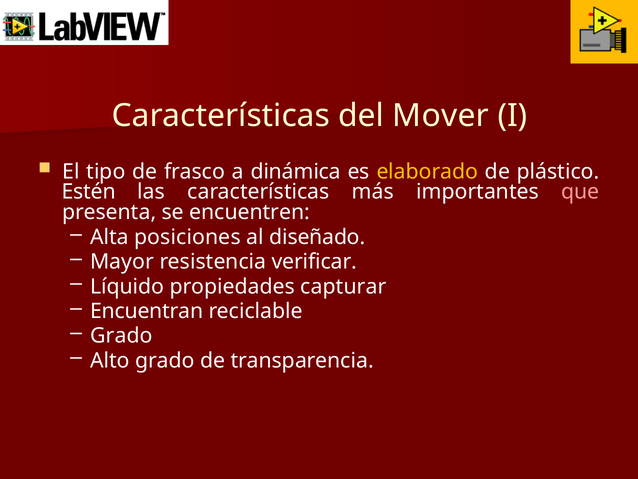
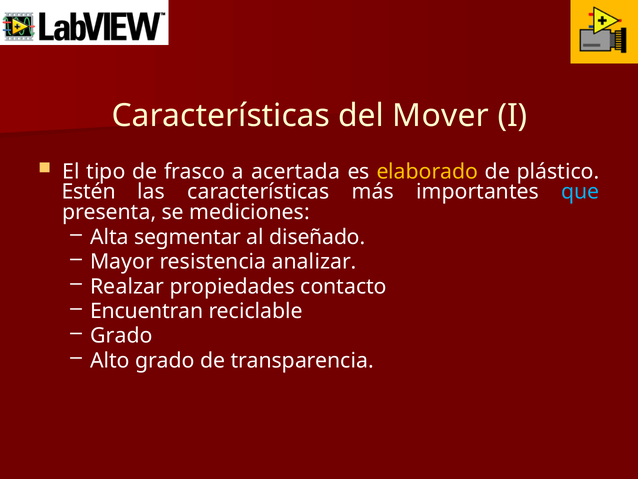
dinámica: dinámica -> acertada (296, 171)
que colour: pink -> light blue (580, 192)
encuentren: encuentren -> mediciones (250, 212)
posiciones: posiciones -> segmentar (188, 237)
verificar: verificar -> analizar (314, 262)
Líquido: Líquido -> Realzar (127, 286)
capturar: capturar -> contacto (344, 286)
